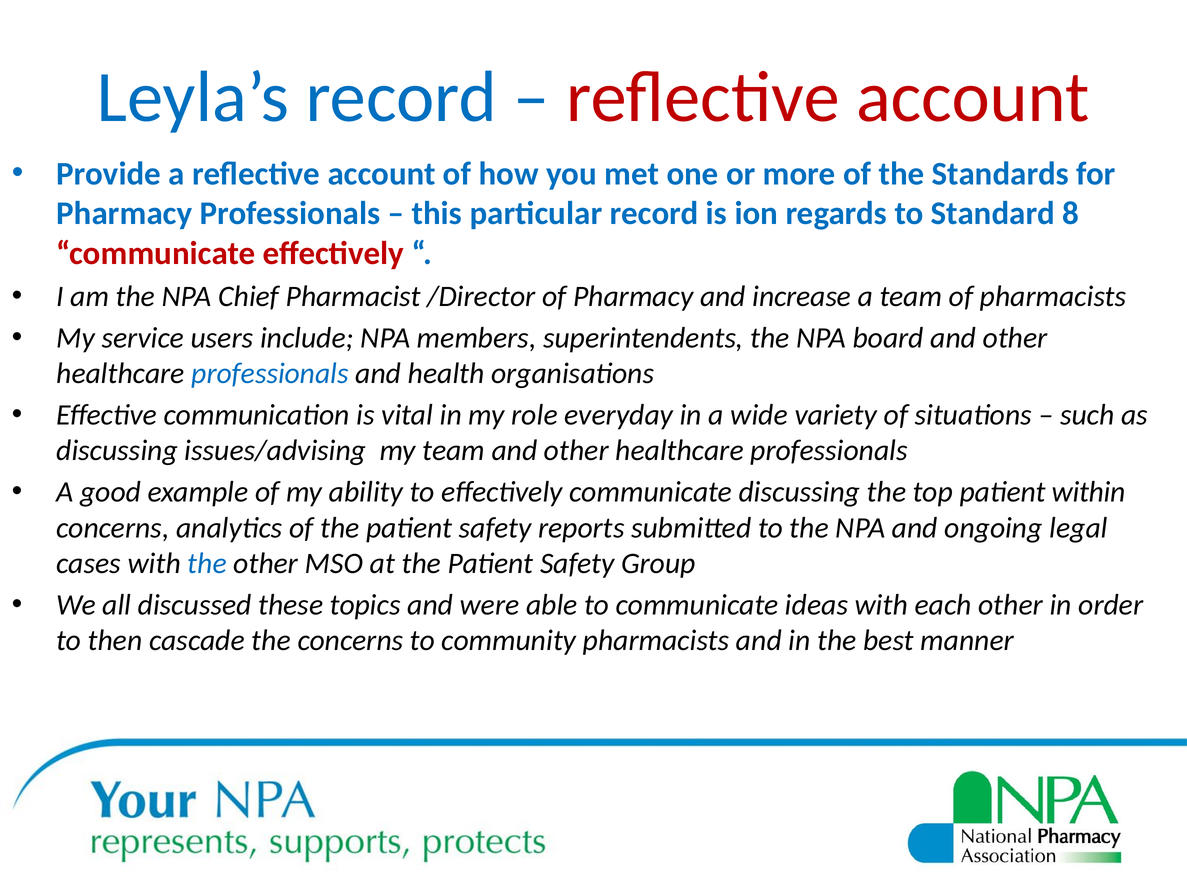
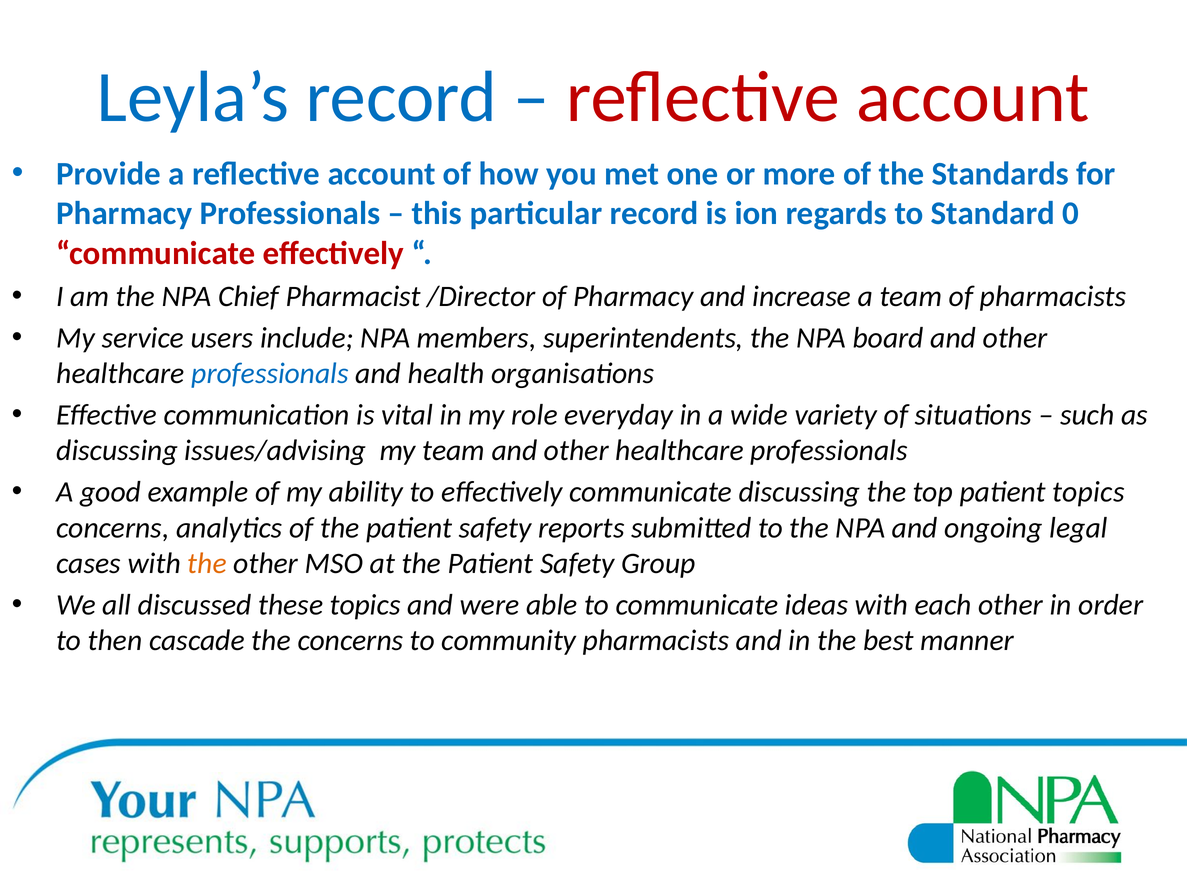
8: 8 -> 0 (1071, 214)
patient within: within -> topics (1088, 492)
the colour: blue -> orange (207, 564)
